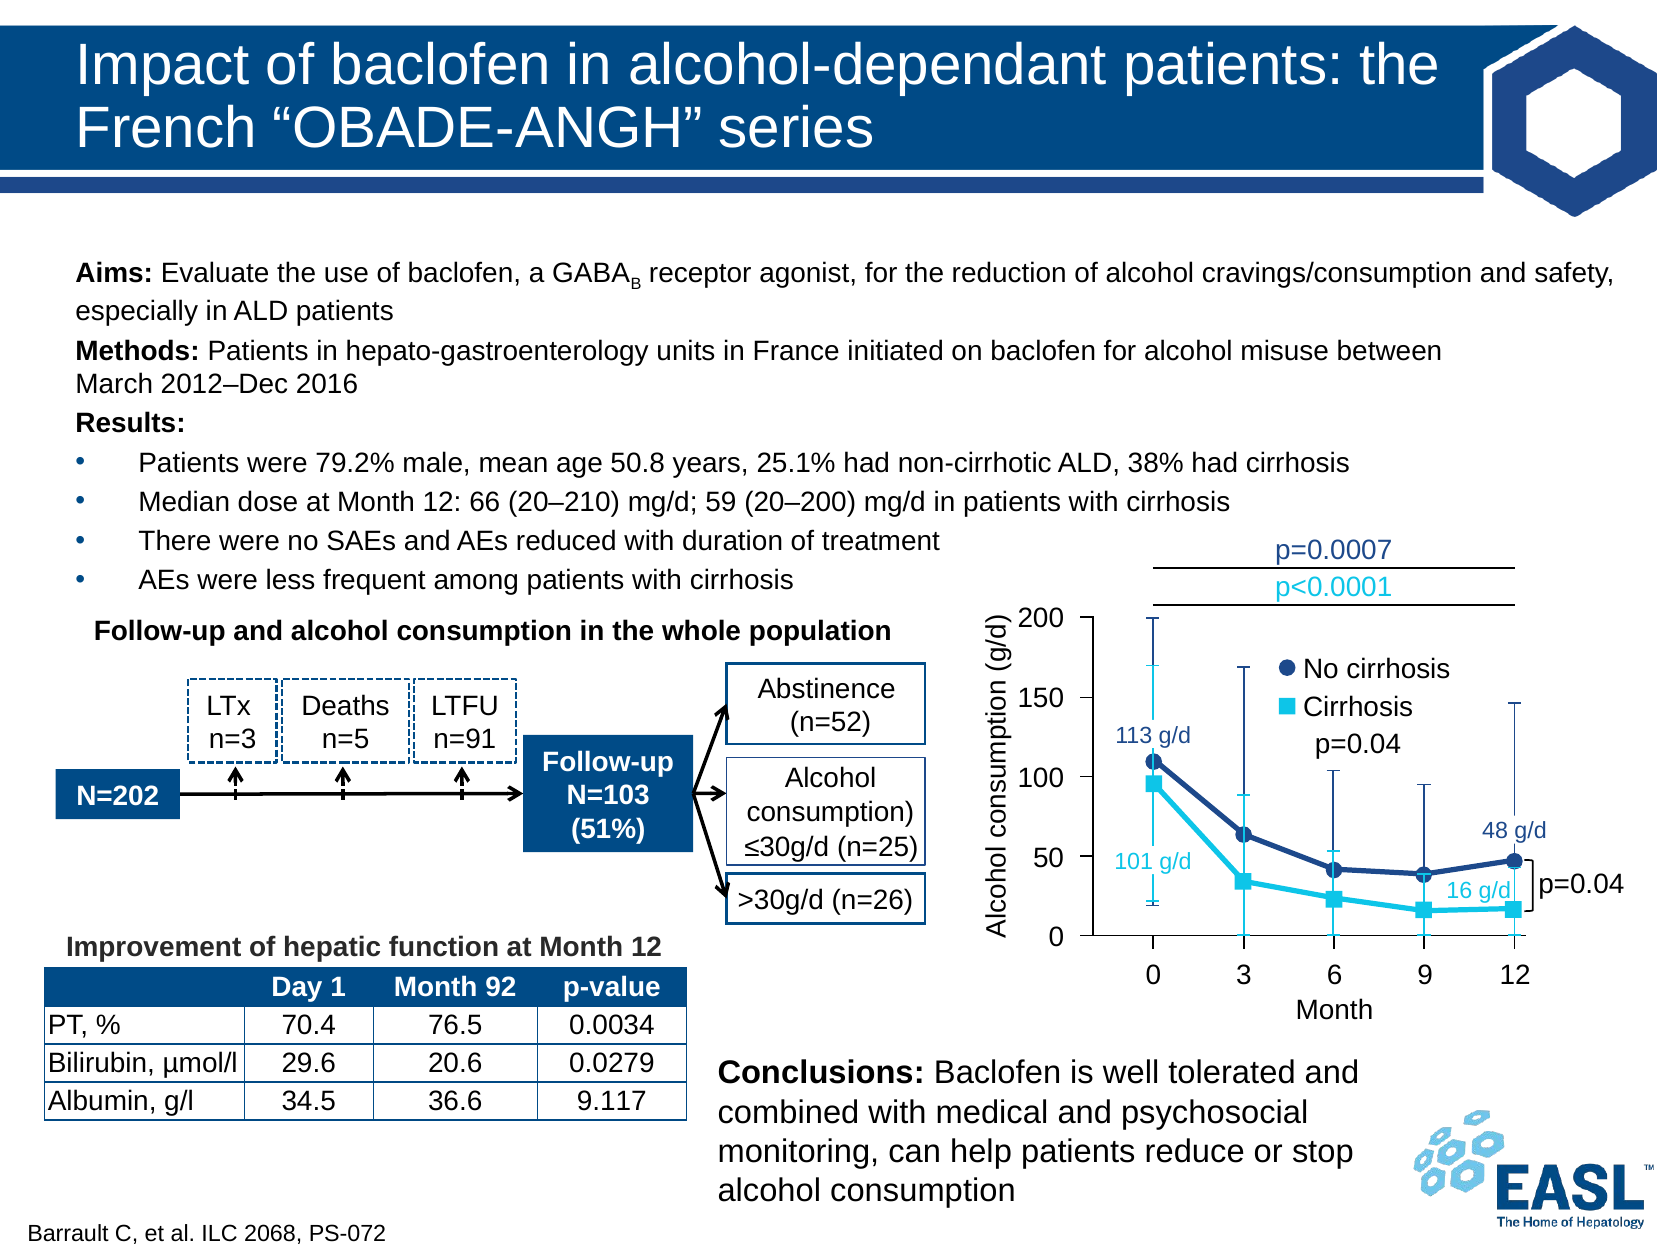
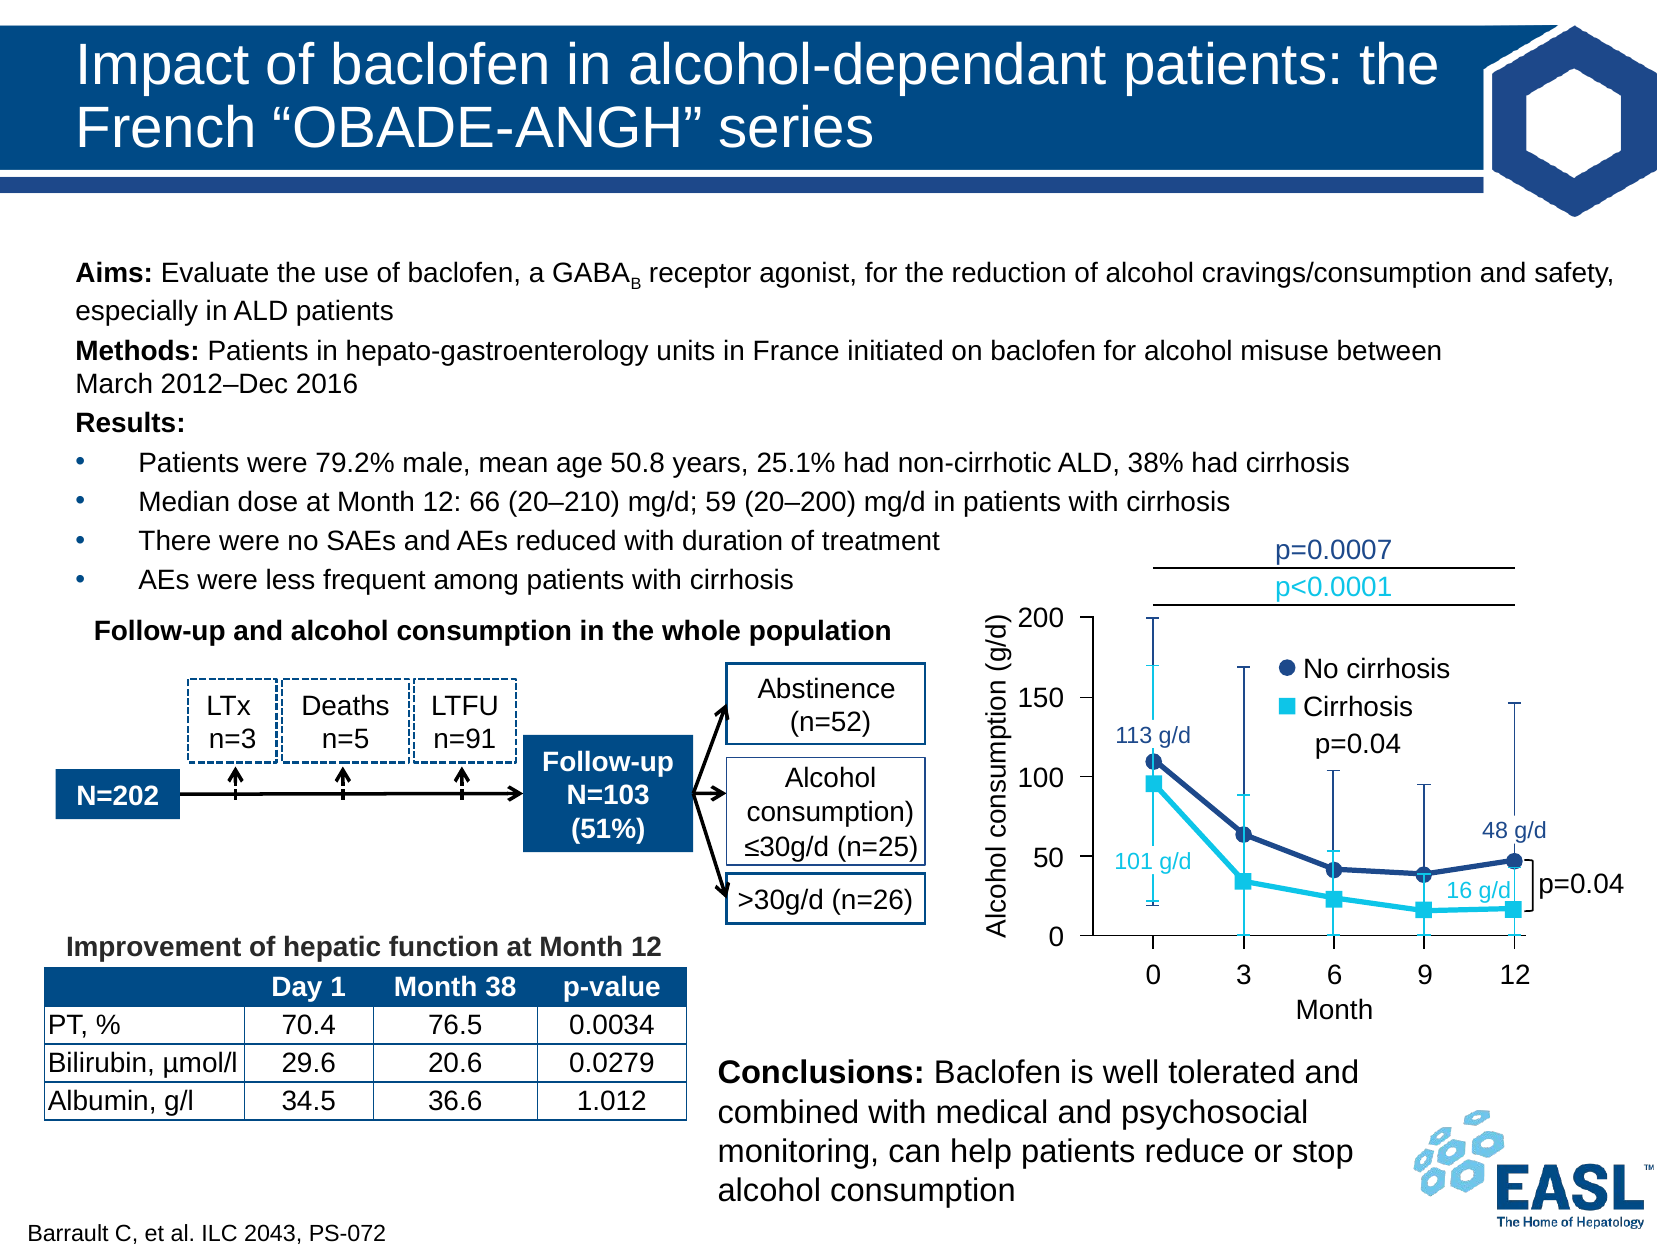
92: 92 -> 38 (501, 988)
9.117: 9.117 -> 1.012 (612, 1102)
2068: 2068 -> 2043 (273, 1234)
